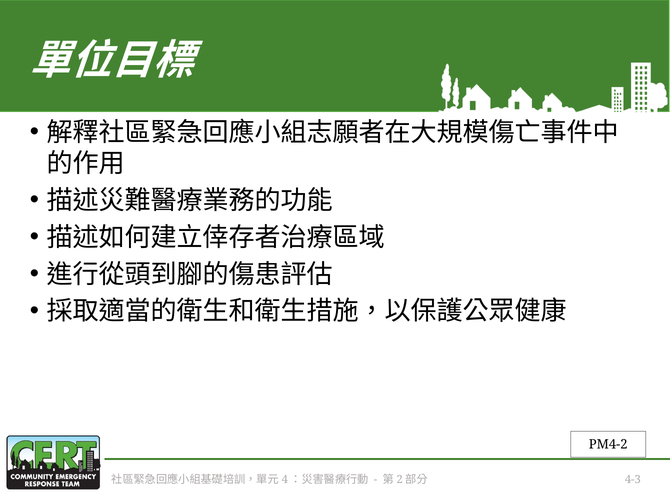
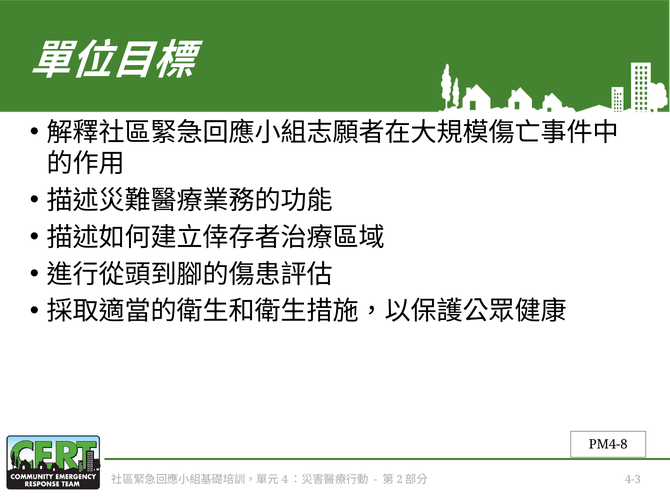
PM4-2: PM4-2 -> PM4-8 (608, 444)
